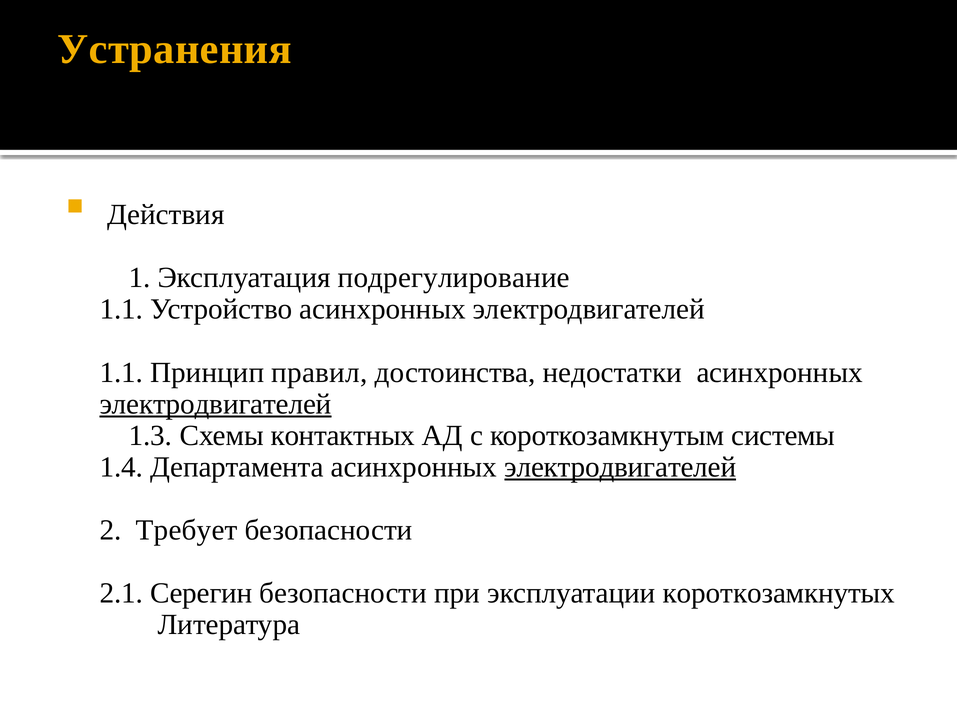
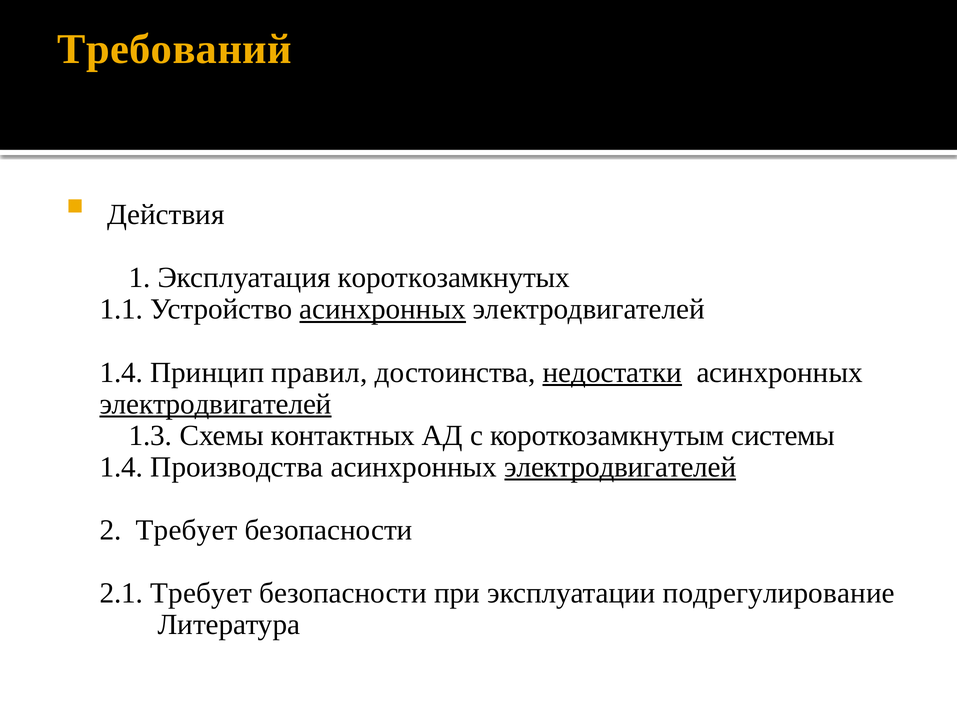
Устранения: Устранения -> Требований (175, 49)
подрегулирование: подрегулирование -> короткозамкнутых (454, 278)
асинхронных underline: none -> present (383, 310)
1.1: 1.1 -> 1.4 (121, 373)
недостатки underline: none -> present (612, 373)
Департамента: Департамента -> Производства (237, 468)
2.1 Серегин: Серегин -> Требует (201, 594)
короткозамкнутых: короткозамкнутых -> подрегулирование (779, 594)
